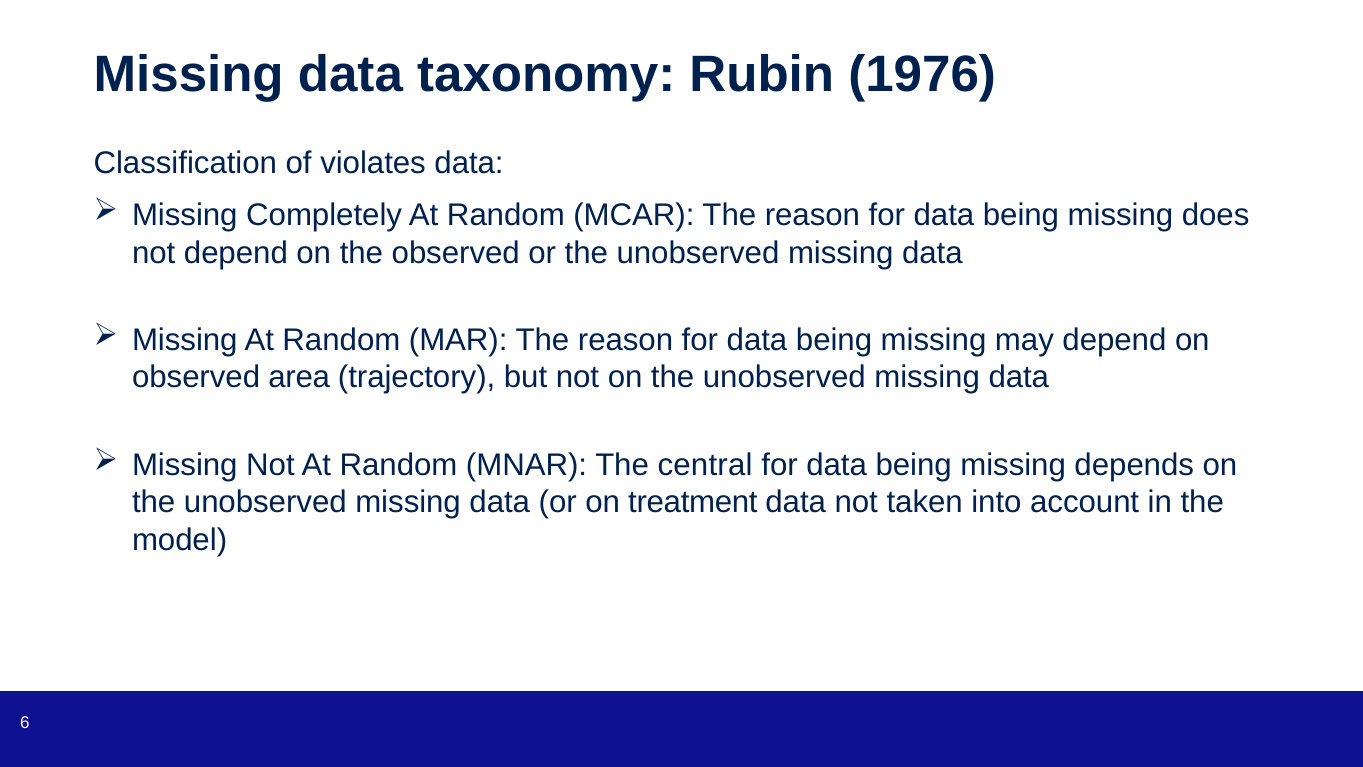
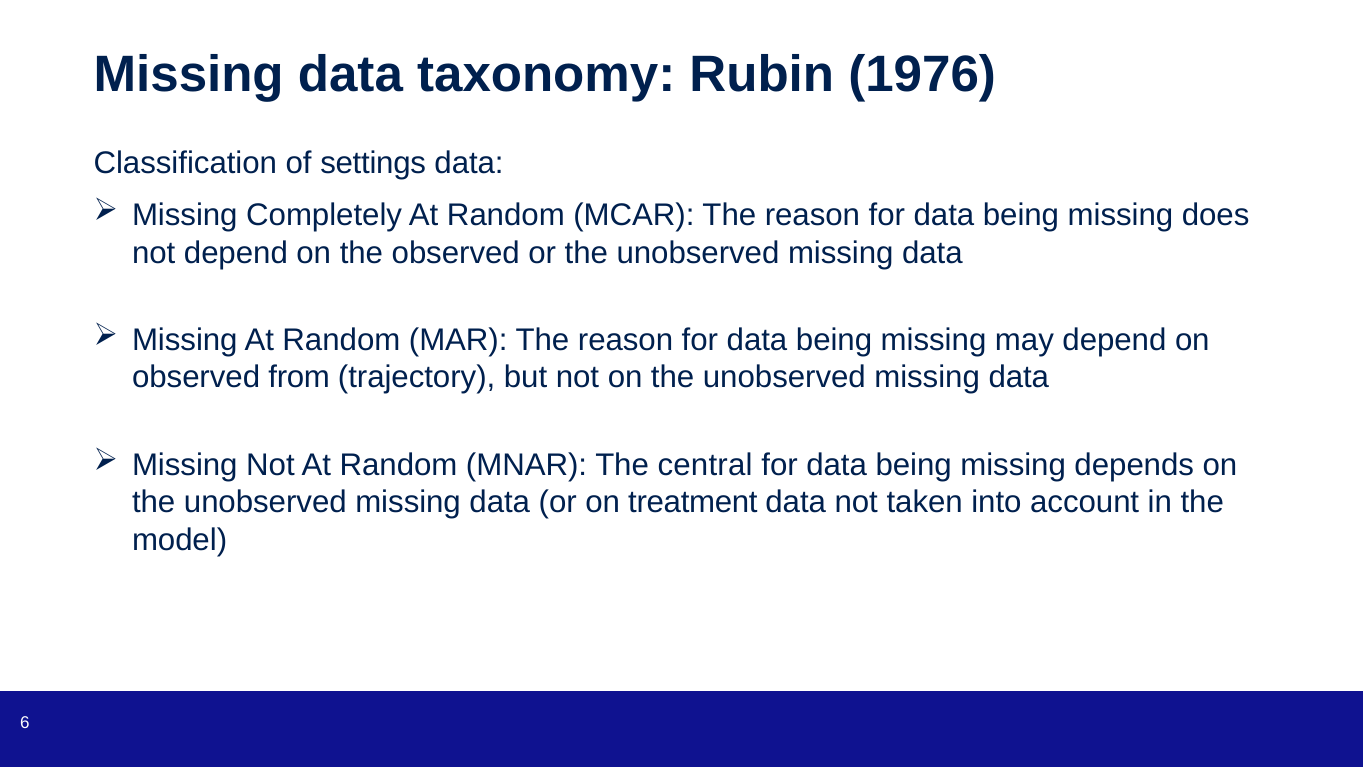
violates: violates -> settings (373, 163)
area: area -> from (299, 378)
